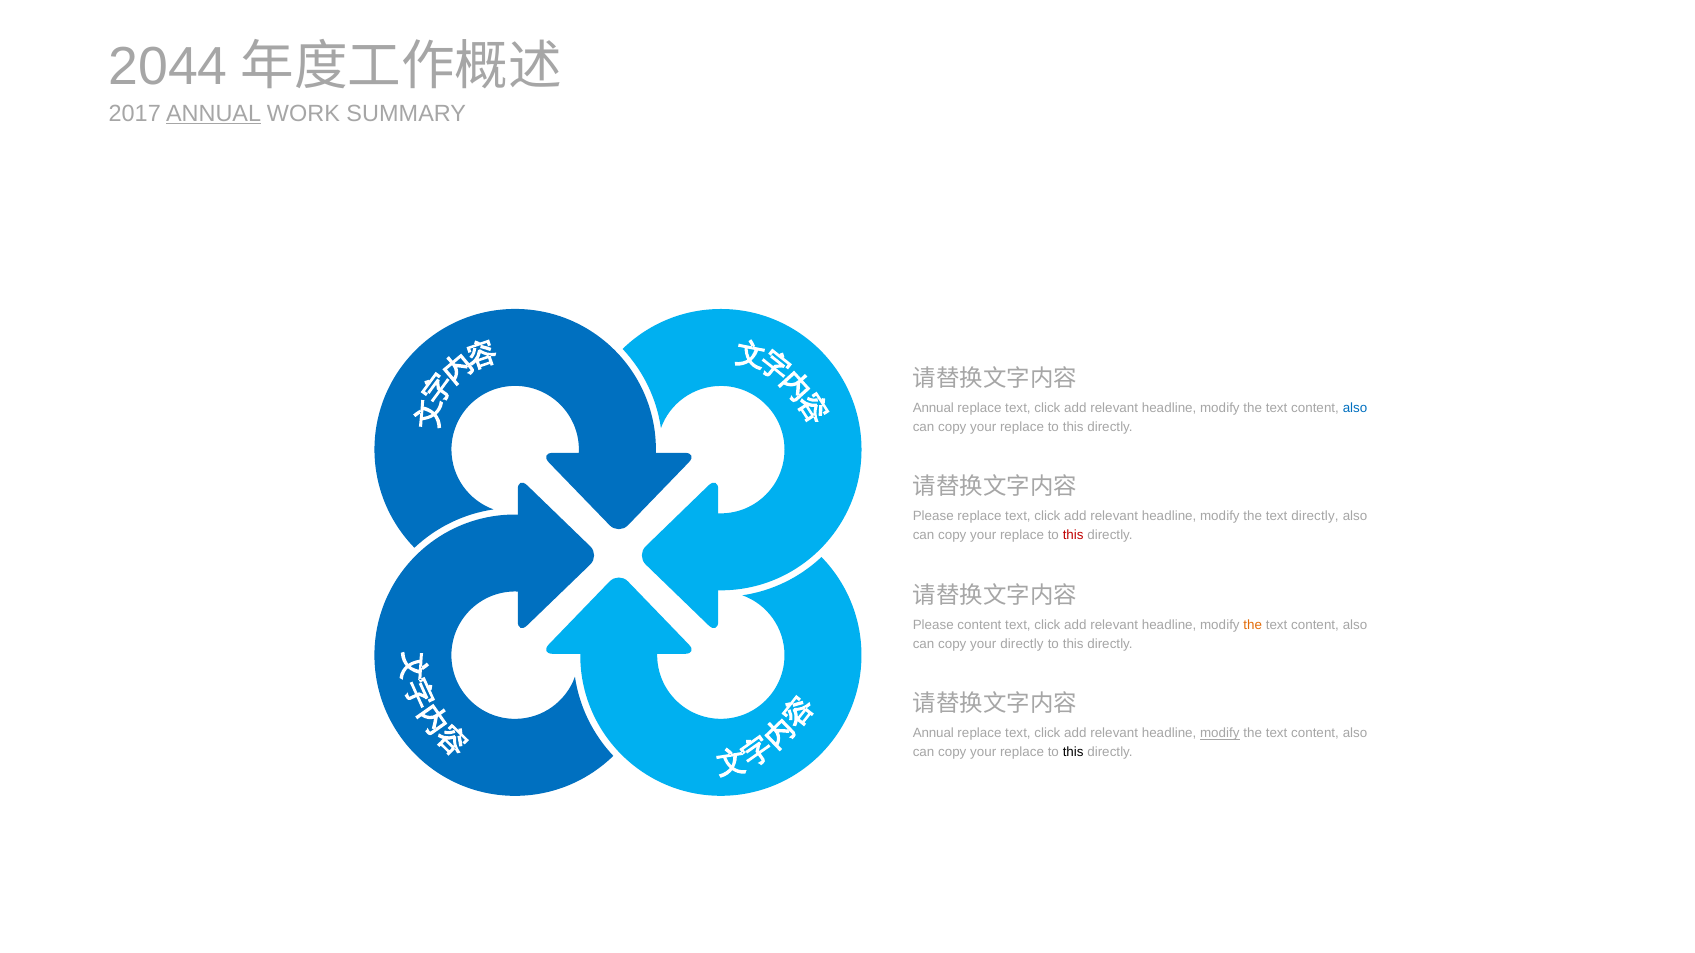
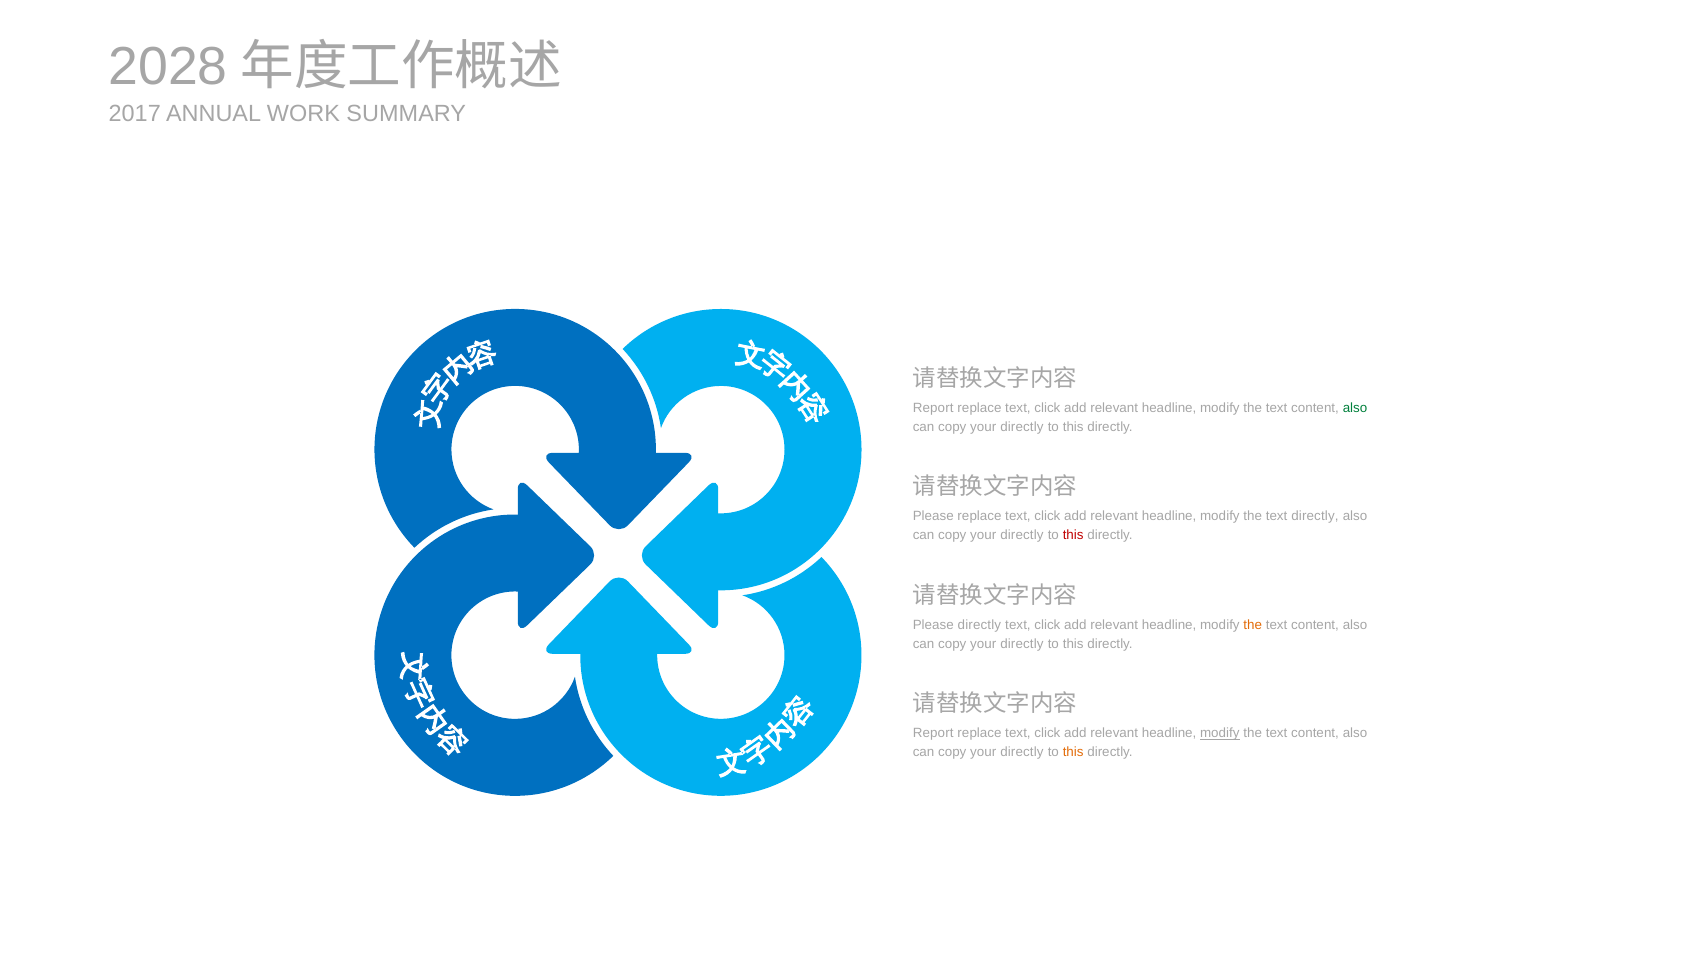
2044: 2044 -> 2028 (168, 67)
ANNUAL underline: present -> none (214, 114)
Annual: Annual -> Report (933, 408)
also colour: blue -> green (1355, 408)
replace: replace -> directly (1022, 427)
replace: replace -> directly (1022, 536)
Please content: content -> directly (979, 625)
Annual: Annual -> Report (933, 734)
replace: replace -> directly (1022, 753)
this colour: black -> orange (1073, 753)
